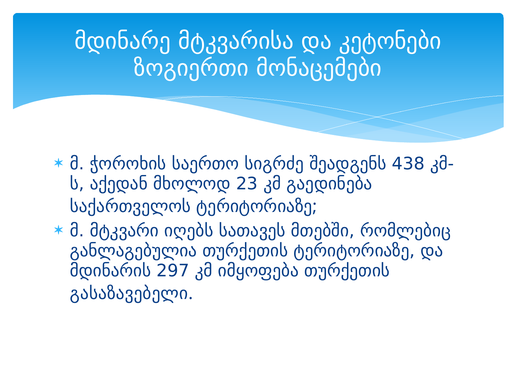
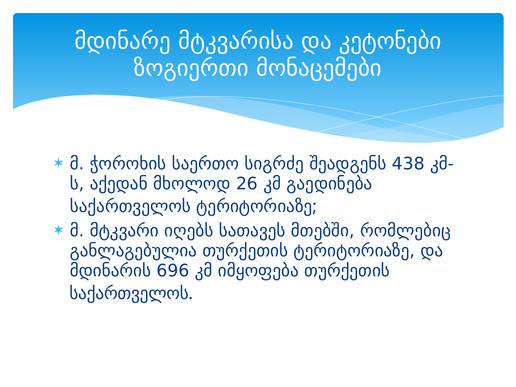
23: 23 -> 26 (247, 184)
297: 297 -> 696 (173, 271)
გასაზავებელი: გასაზავებელი -> საქართველოს (129, 293)
